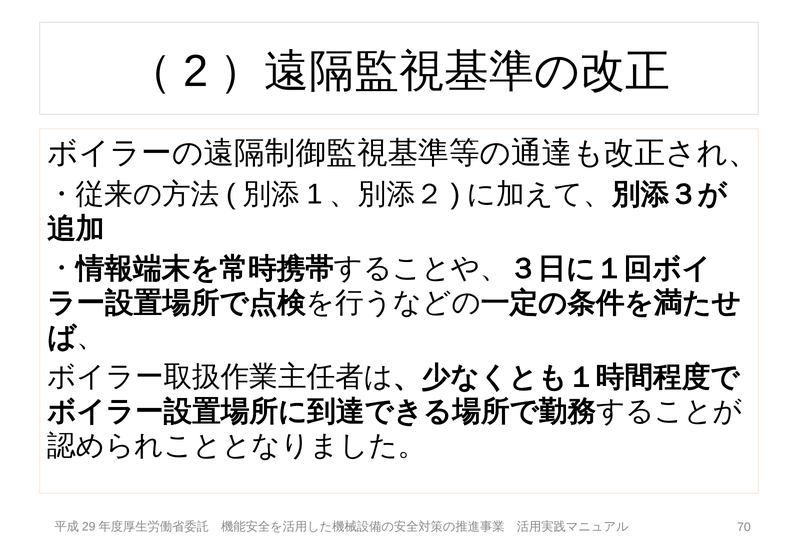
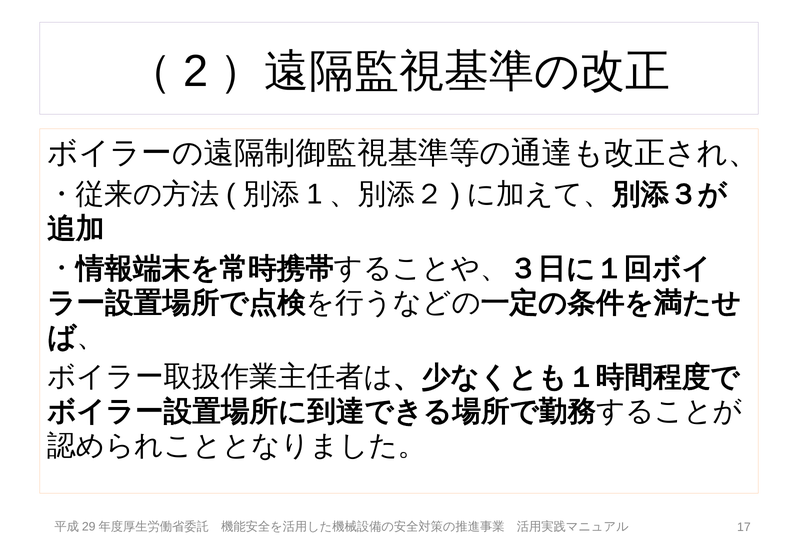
70: 70 -> 17 (744, 528)
